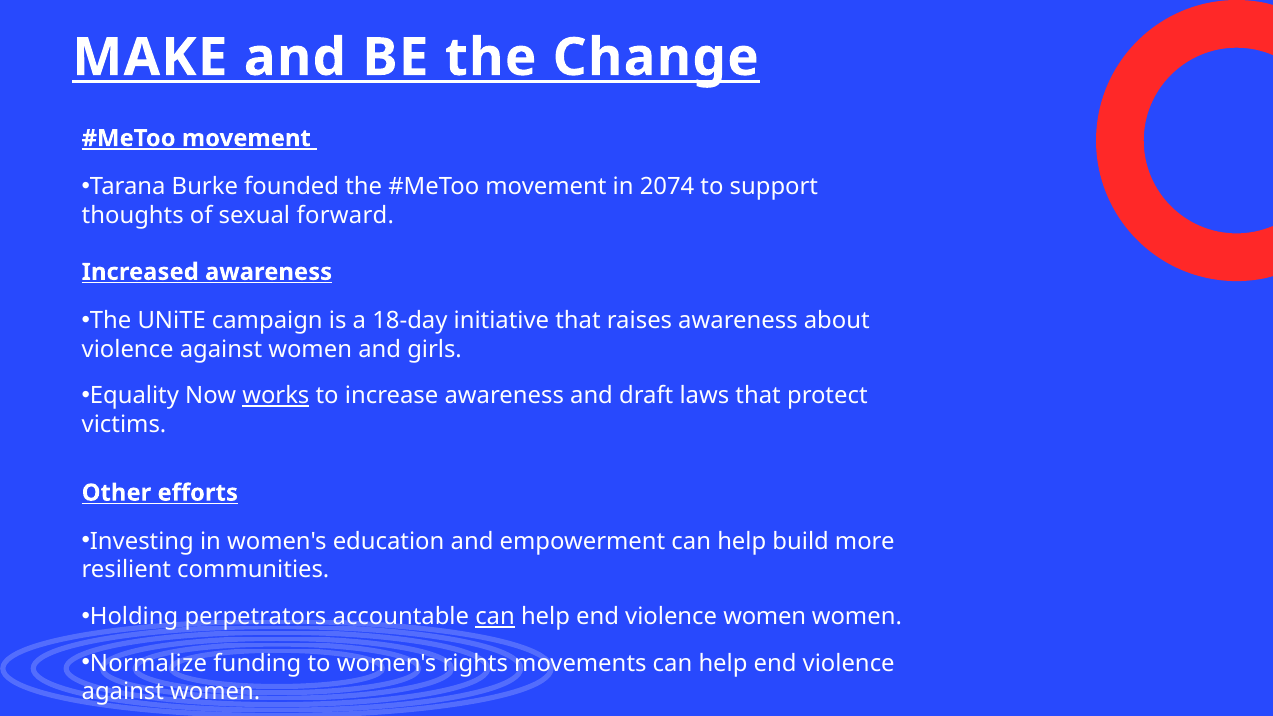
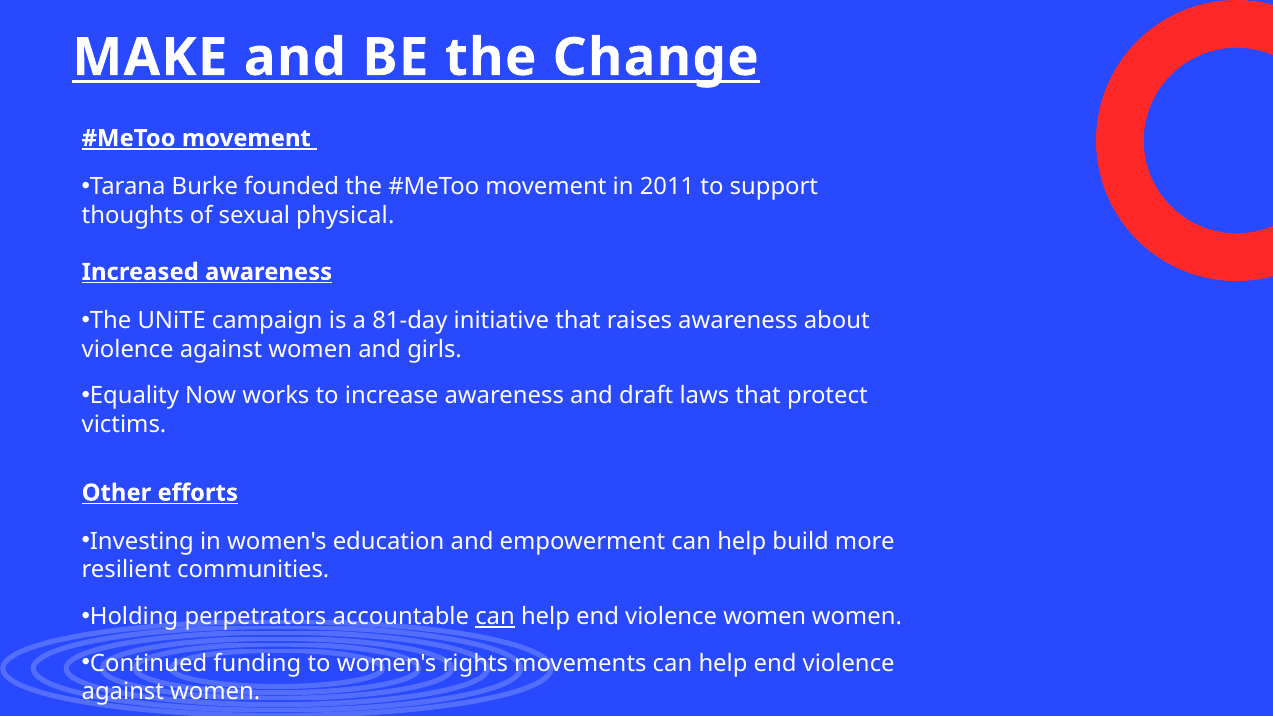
2074: 2074 -> 2011 (667, 187)
forward: forward -> physical (345, 216)
18-day: 18-day -> 81-day (410, 321)
works underline: present -> none (276, 396)
Normalize: Normalize -> Continued (149, 663)
